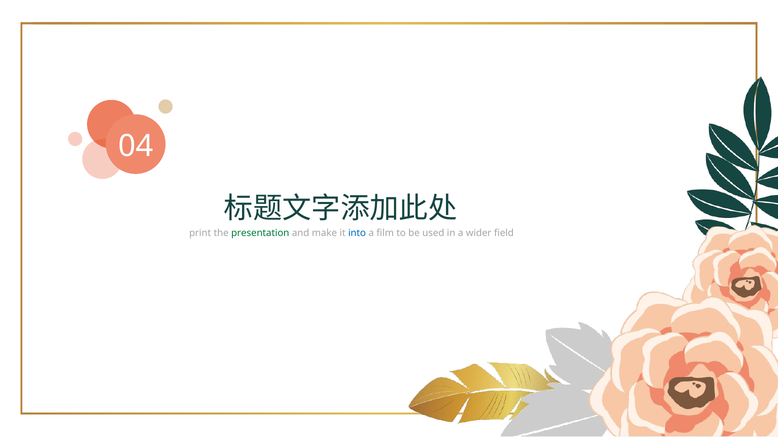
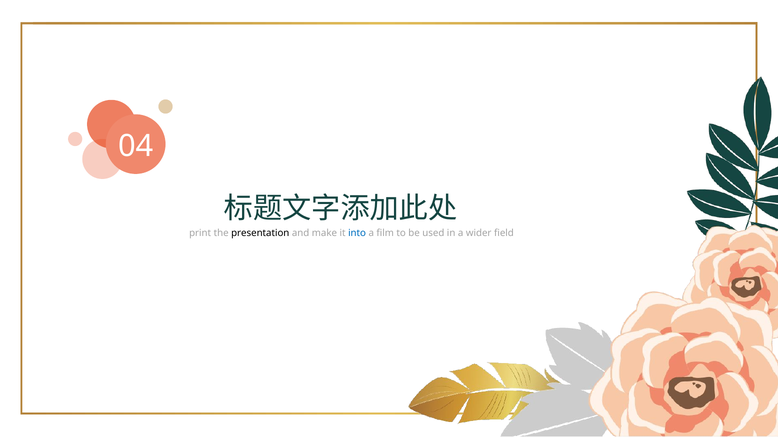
presentation colour: green -> black (260, 233)
